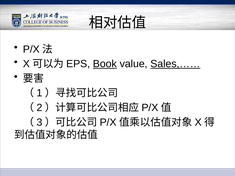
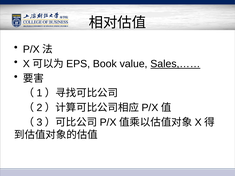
Book underline: present -> none (105, 64)
